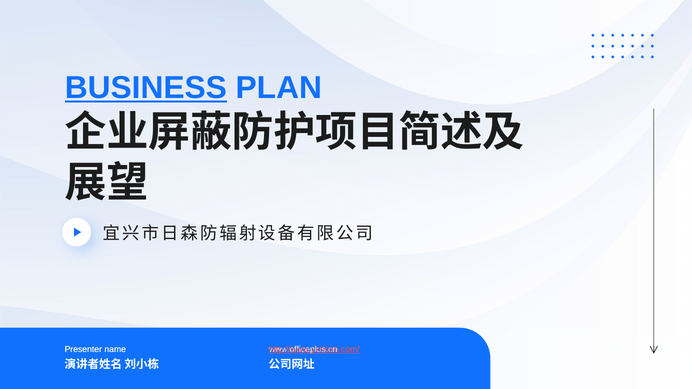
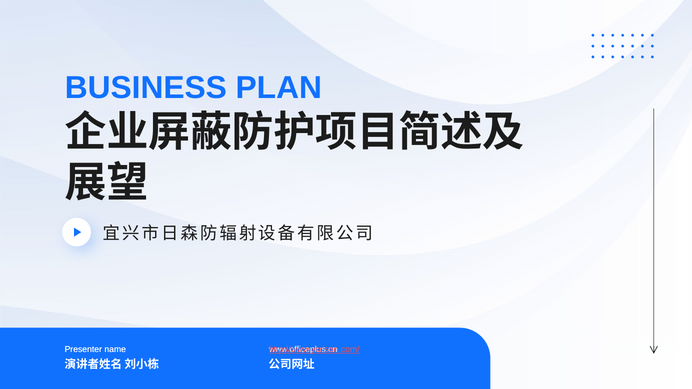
BUSINESS underline: present -> none (146, 88)
